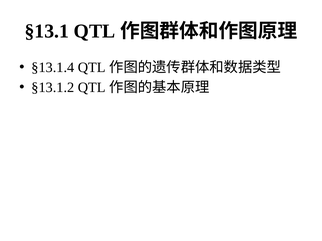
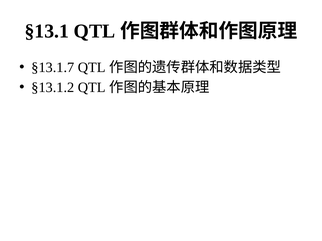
§13.1.4: §13.1.4 -> §13.1.7 (53, 68)
